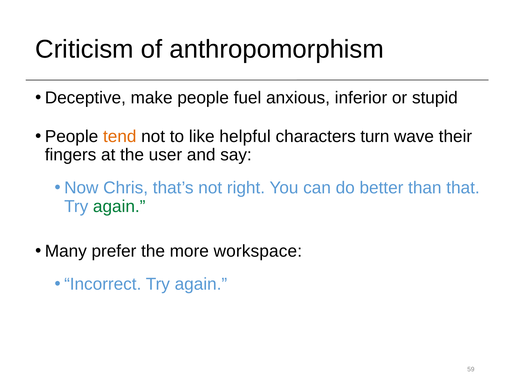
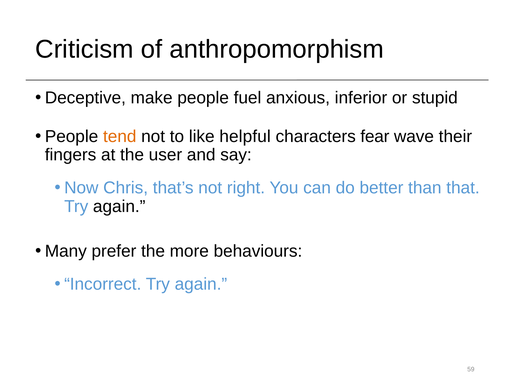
turn: turn -> fear (375, 136)
again colour: green -> black (119, 206)
workspace: workspace -> behaviours (258, 251)
